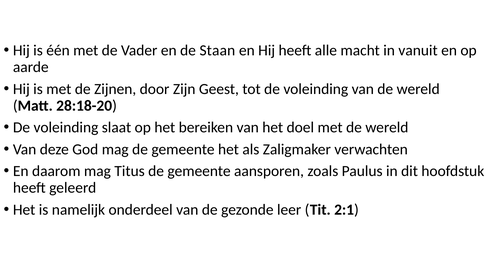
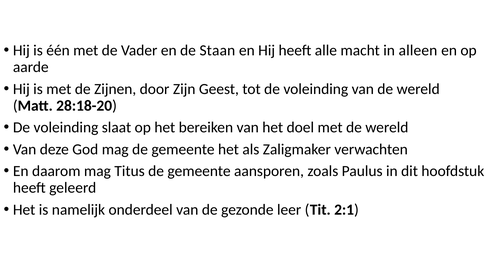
vanuit: vanuit -> alleen (418, 50)
